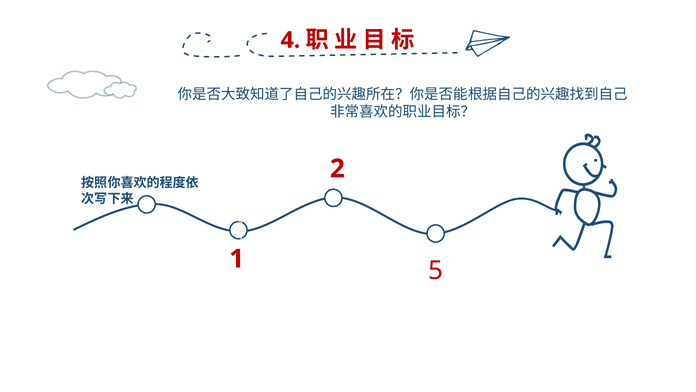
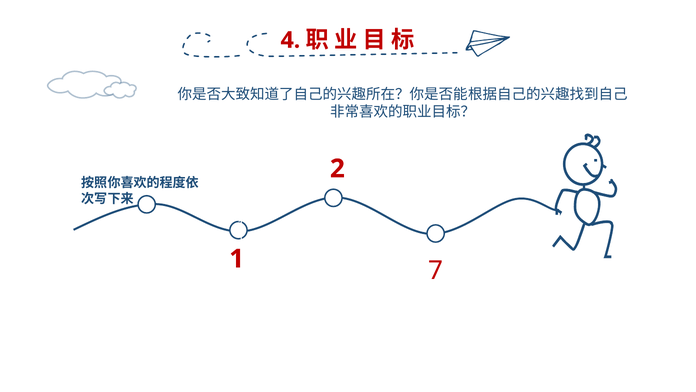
5: 5 -> 7 (436, 270)
